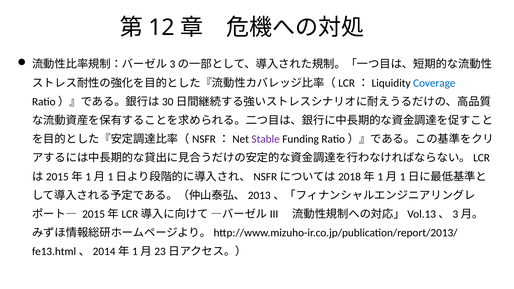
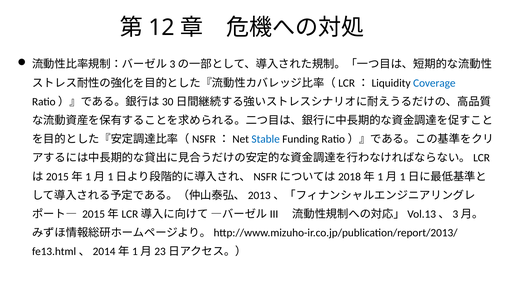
Stable colour: purple -> blue (266, 139)
